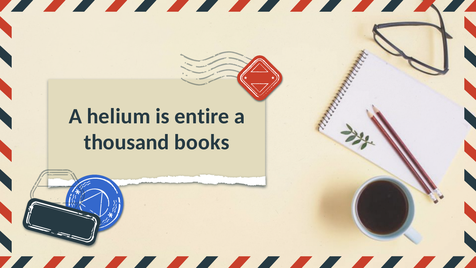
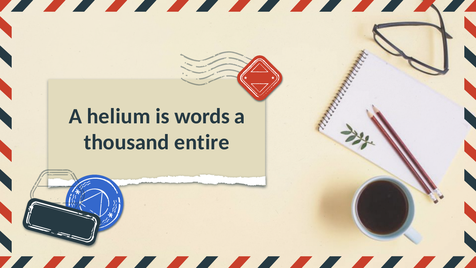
entire: entire -> words (202, 116)
books: books -> entire (202, 142)
